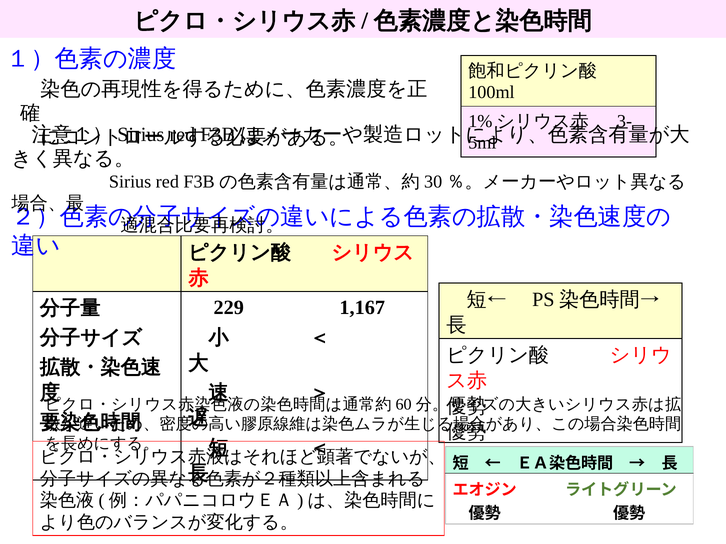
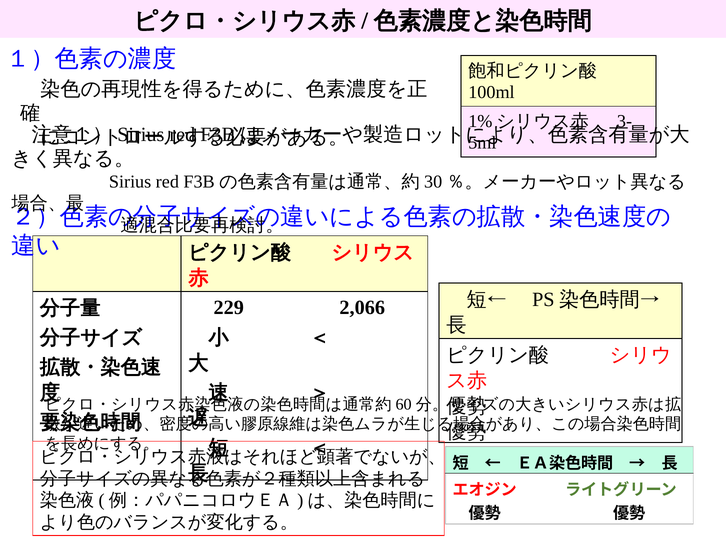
1,167: 1,167 -> 2,066 (362, 308)
